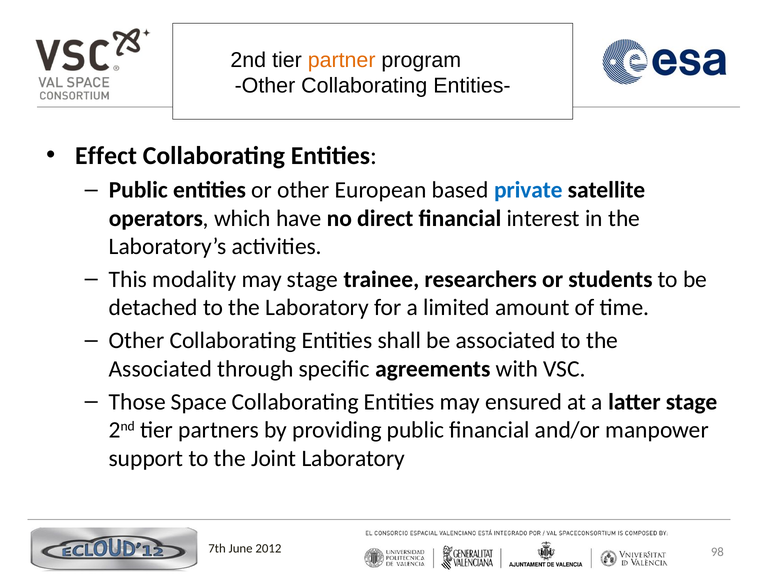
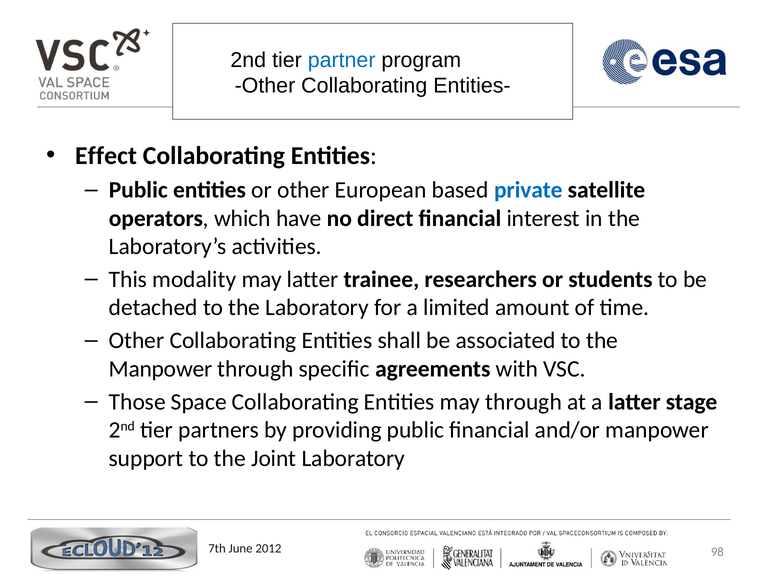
partner colour: orange -> blue (342, 60)
may stage: stage -> latter (313, 279)
Associated: Associated -> Manpower (161, 369)
may ensured: ensured -> through (524, 402)
